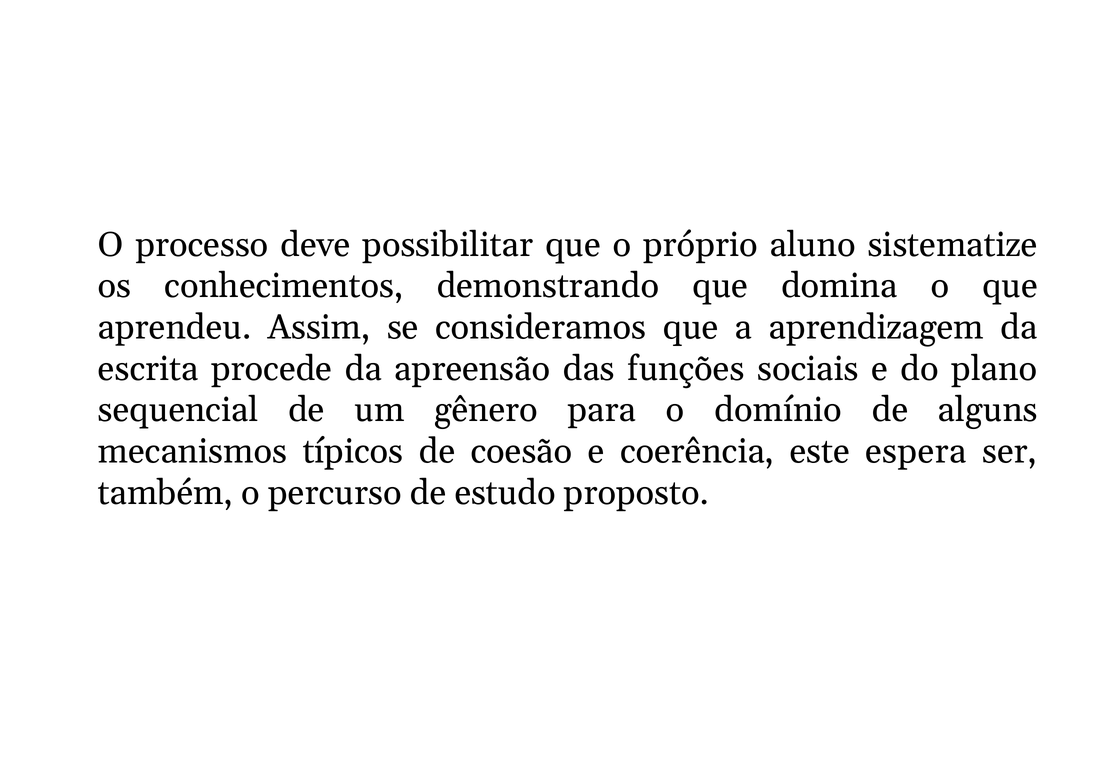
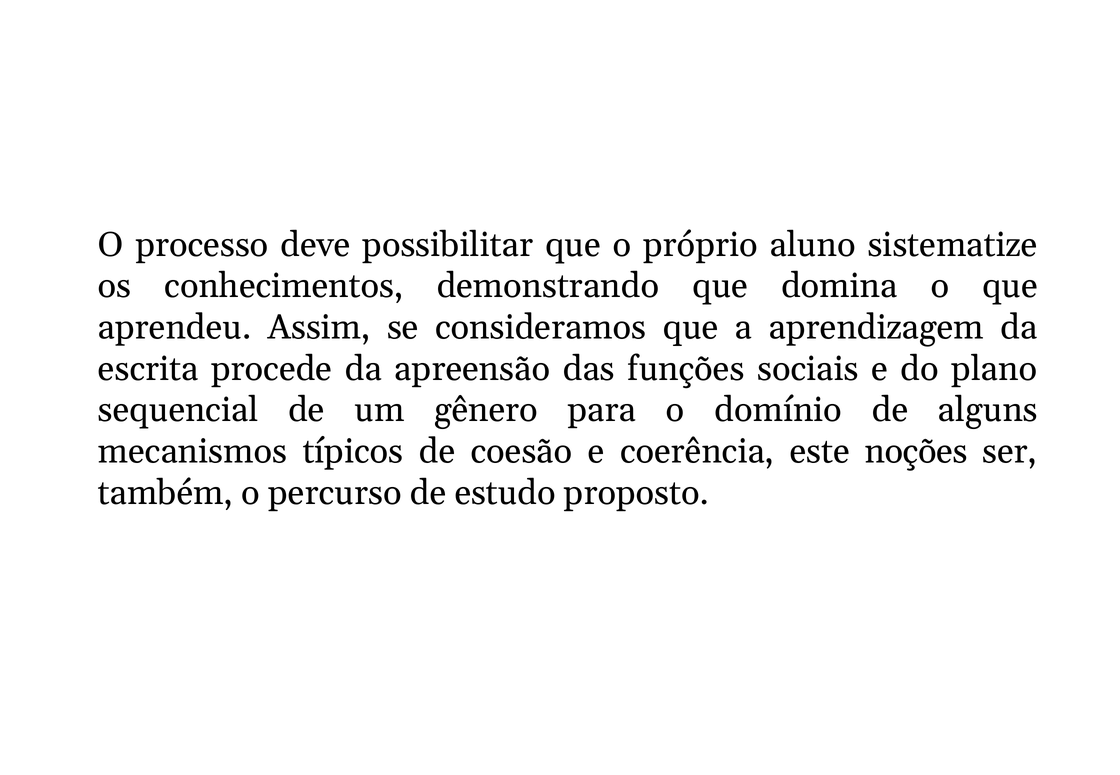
espera: espera -> noções (916, 452)
